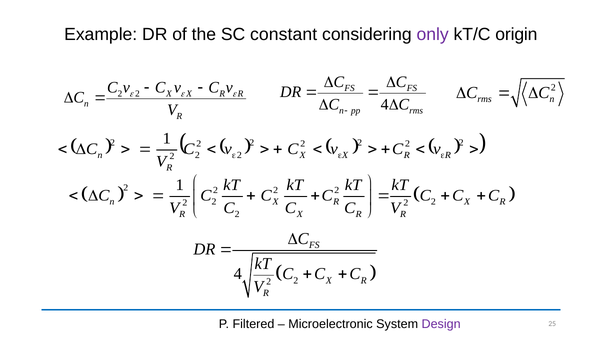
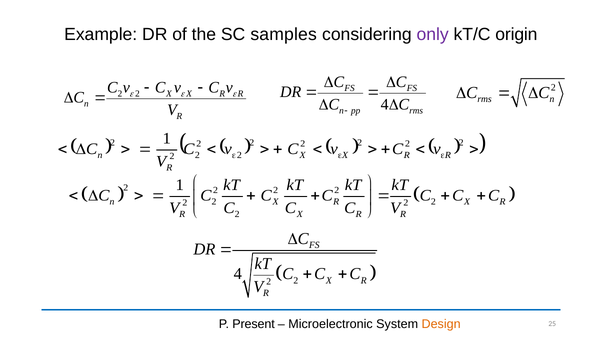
constant: constant -> samples (284, 34)
Filtered: Filtered -> Present (254, 324)
Design colour: purple -> orange (441, 324)
